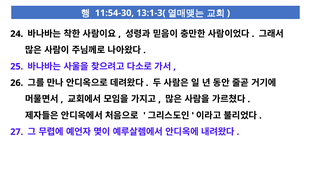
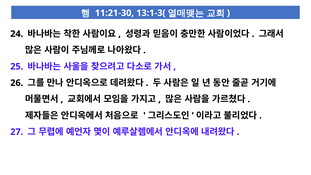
11:54-30: 11:54-30 -> 11:21-30 (114, 13)
